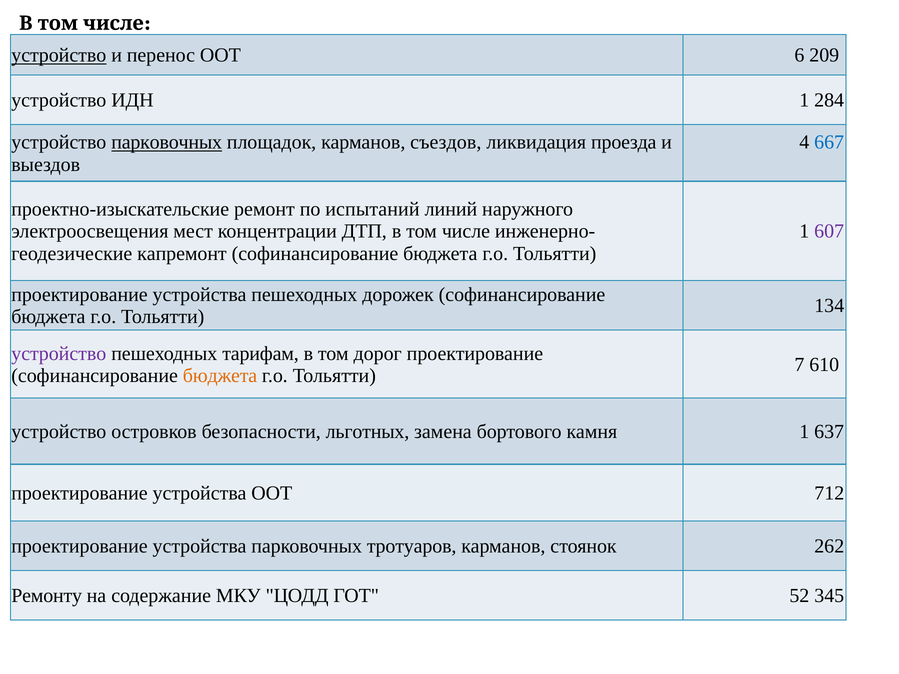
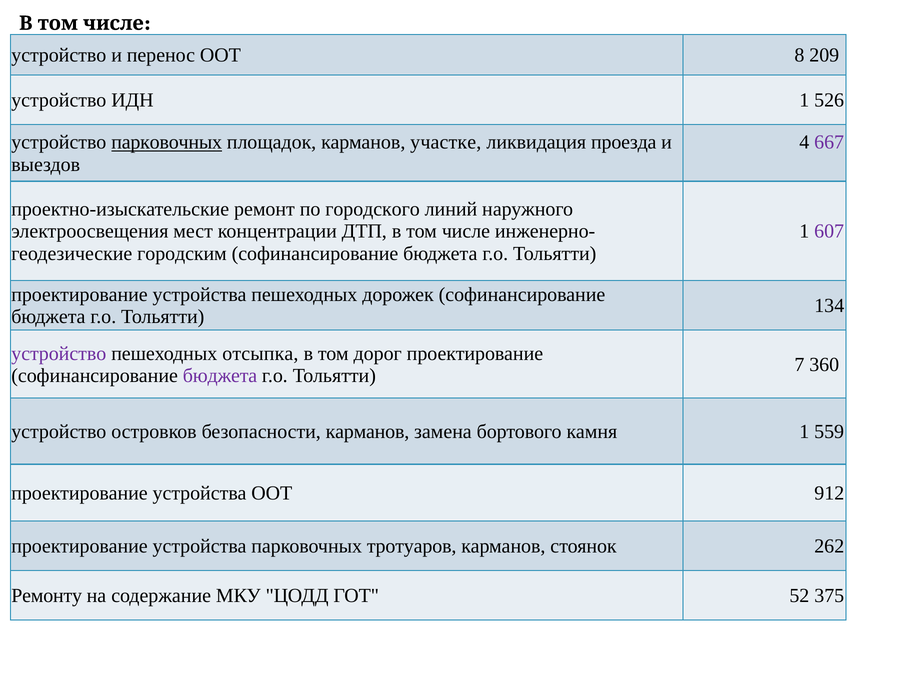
устройство underline: present -> none (59, 55)
6: 6 -> 8 (799, 55)
284: 284 -> 526 (829, 100)
съездов: съездов -> участке (446, 142)
667 colour: blue -> purple (829, 142)
испытаний: испытаний -> городского (373, 209)
капремонт: капремонт -> городским (182, 254)
тарифам: тарифам -> отсыпка (260, 354)
610: 610 -> 360 (824, 365)
бюджета colour: orange -> purple (220, 376)
безопасности льготных: льготных -> карманов (367, 432)
637: 637 -> 559 (829, 432)
712: 712 -> 912 (829, 493)
345: 345 -> 375 (829, 596)
